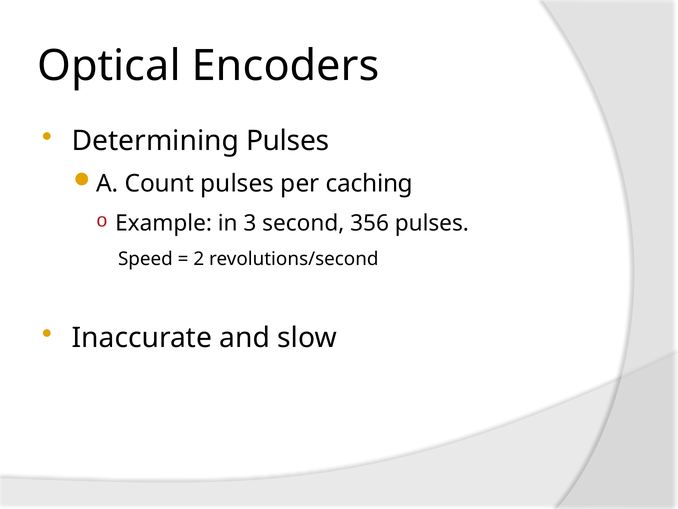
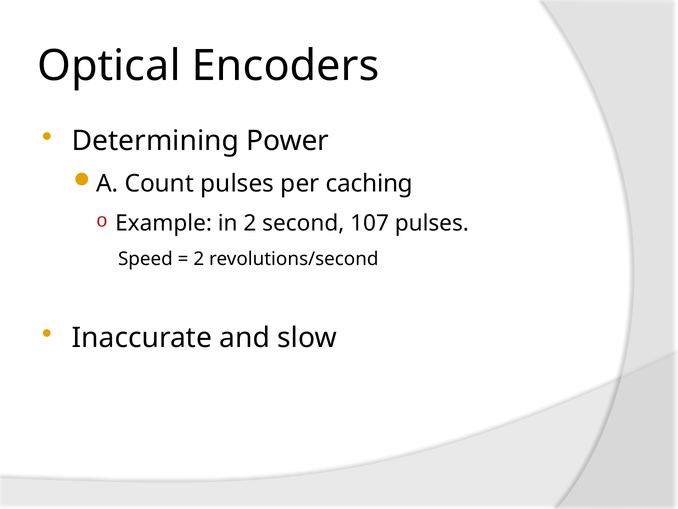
Determining Pulses: Pulses -> Power (288, 141)
in 3: 3 -> 2 (250, 223)
356: 356 -> 107 (370, 223)
